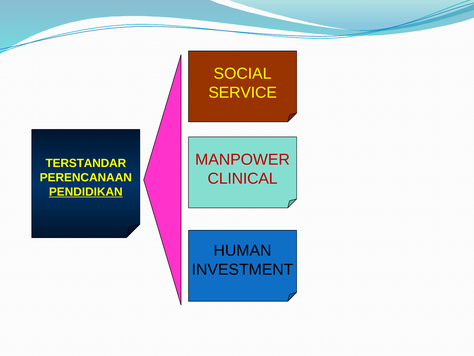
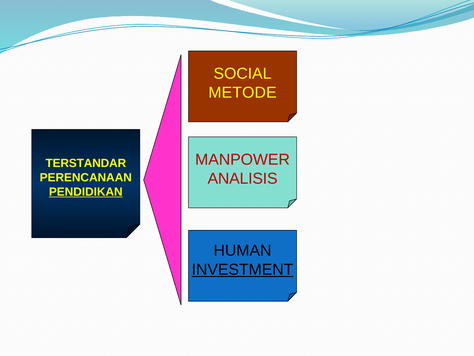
SERVICE: SERVICE -> METODE (242, 92)
CLINICAL: CLINICAL -> ANALISIS (243, 178)
INVESTMENT underline: none -> present (243, 269)
